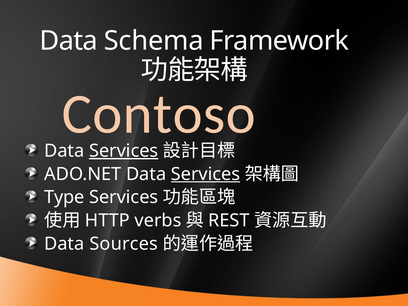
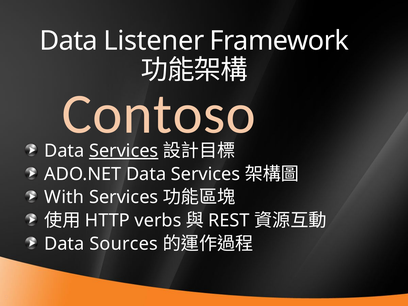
Schema: Schema -> Listener (154, 41)
Services underline: present -> none (206, 174)
Type: Type -> With (64, 197)
